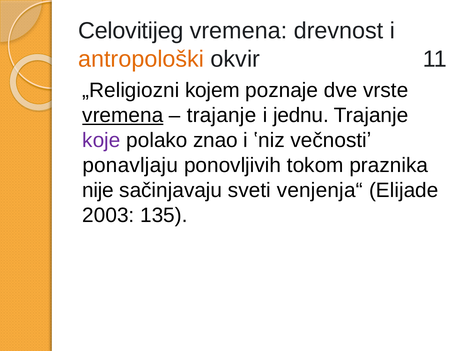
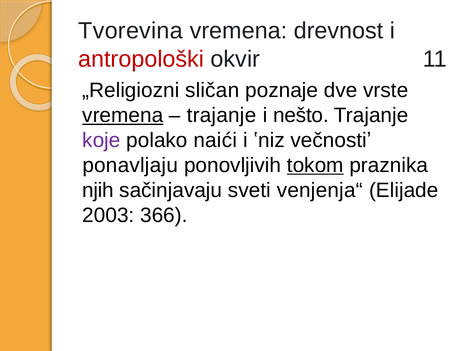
Celovitijeg: Celovitijeg -> Tvorevina (131, 31)
antropološki colour: orange -> red (141, 59)
kojem: kojem -> sličan (212, 90)
jednu: jednu -> nešto (301, 115)
znao: znao -> naići (215, 140)
tokom underline: none -> present (315, 165)
nije: nije -> njih (98, 190)
135: 135 -> 366 (164, 215)
